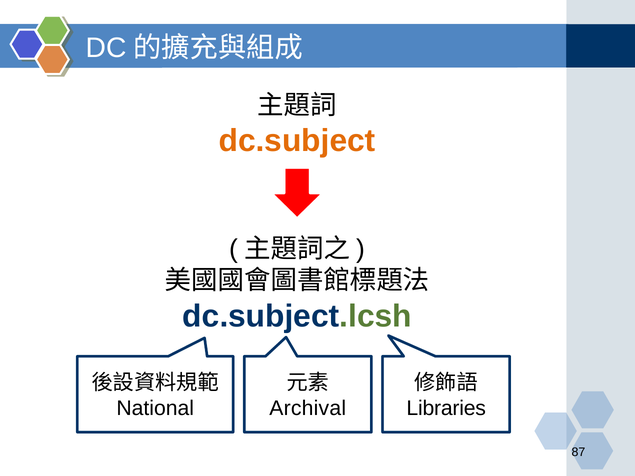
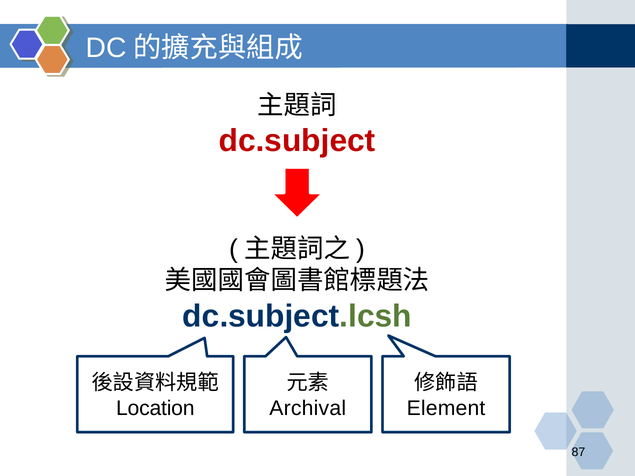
dc.subject colour: orange -> red (297, 141)
National: National -> Location (155, 409)
Libraries: Libraries -> Element (446, 409)
